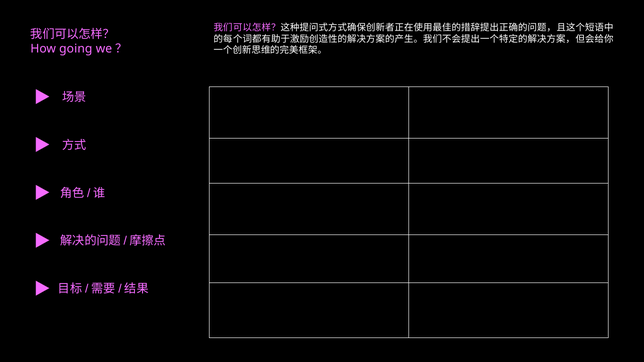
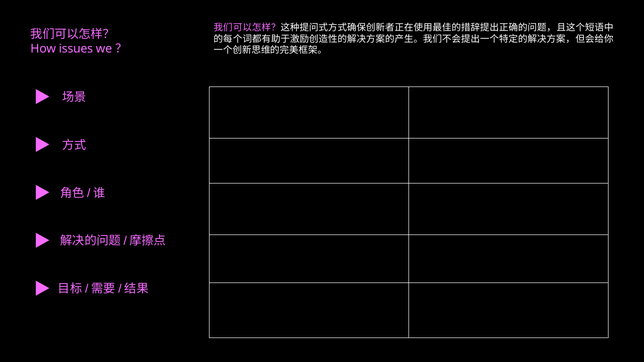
going: going -> issues (76, 49)
